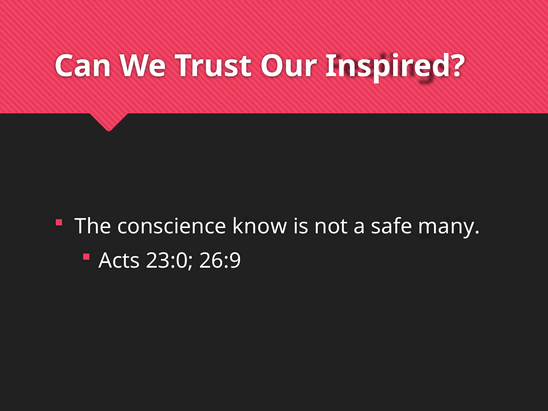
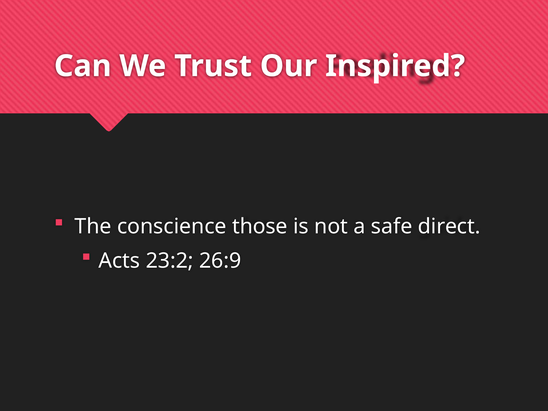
know: know -> those (260, 226)
many: many -> direct (449, 226)
23:0: 23:0 -> 23:2 (170, 261)
